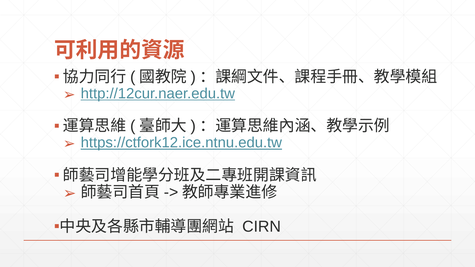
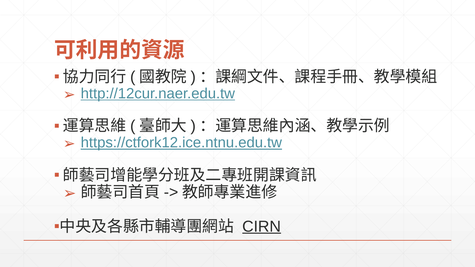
CIRN underline: none -> present (262, 227)
